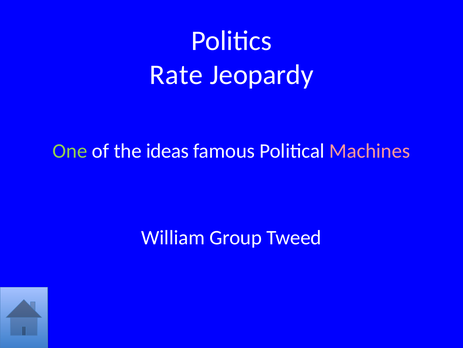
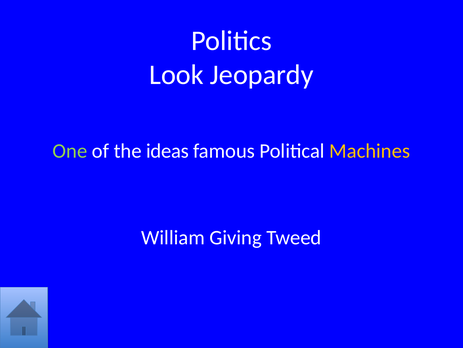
Rate: Rate -> Look (176, 75)
Machines colour: pink -> yellow (370, 151)
Group: Group -> Giving (236, 237)
